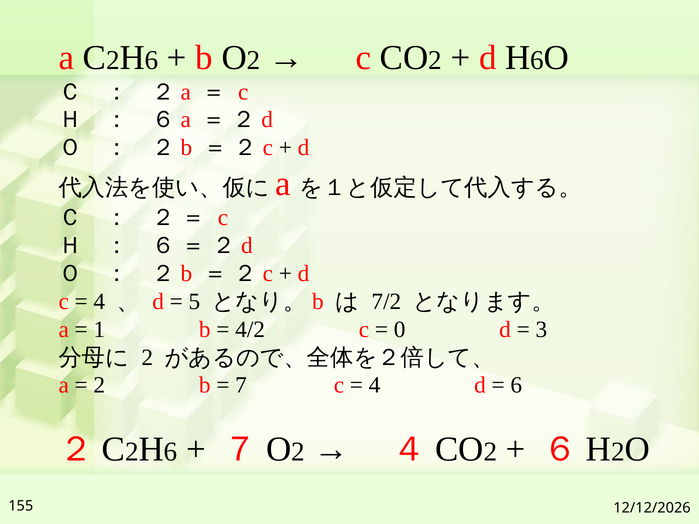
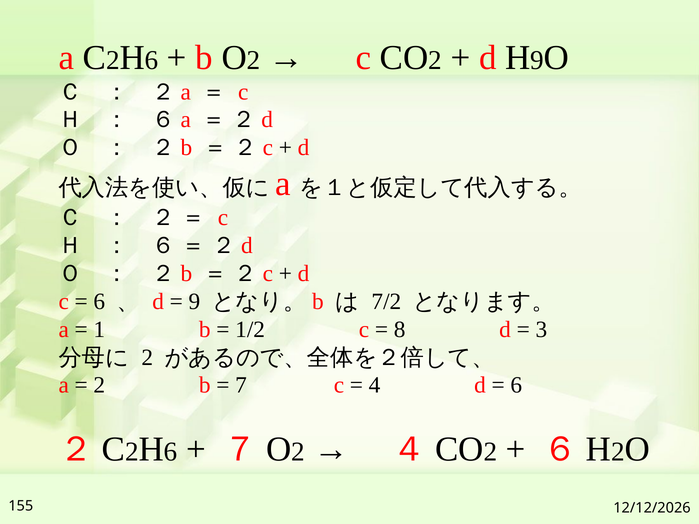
6: 6 -> 9 (537, 60)
4: 4 -> 6 (99, 302)
5: 5 -> 9 (194, 302)
4/2: 4/2 -> 1/2 (250, 330)
0: 0 -> 8 (400, 330)
